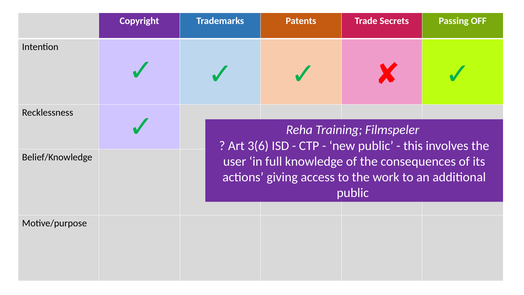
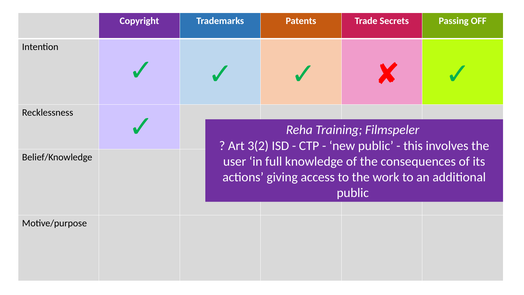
3(6: 3(6 -> 3(2 (258, 146)
